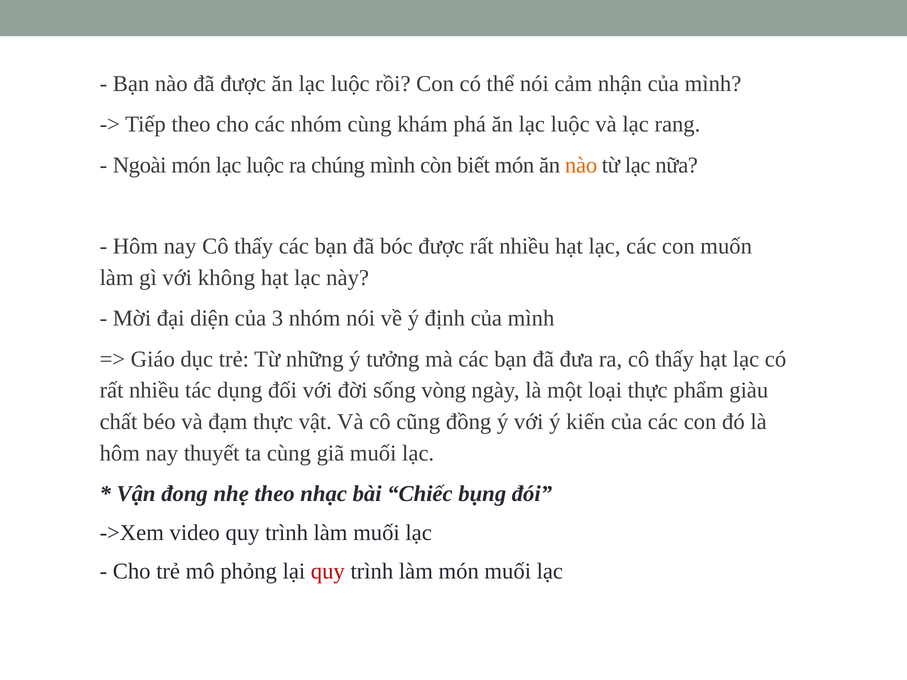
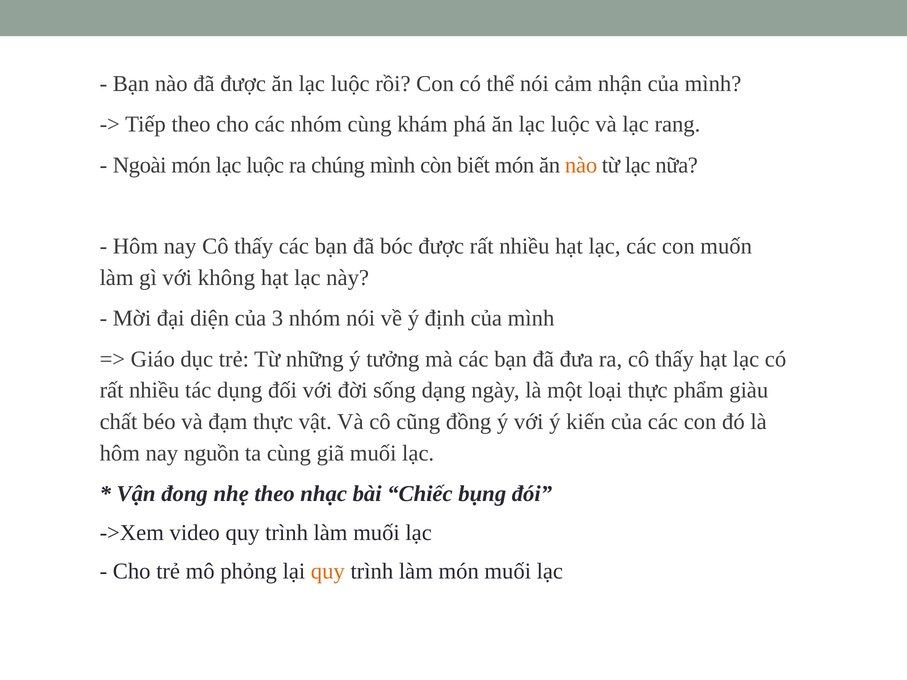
vòng: vòng -> dạng (444, 391)
thuyết: thuyết -> nguồn (212, 453)
quy colour: red -> orange (328, 572)
